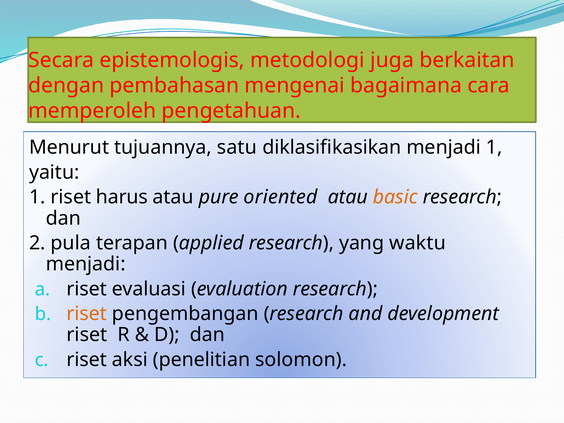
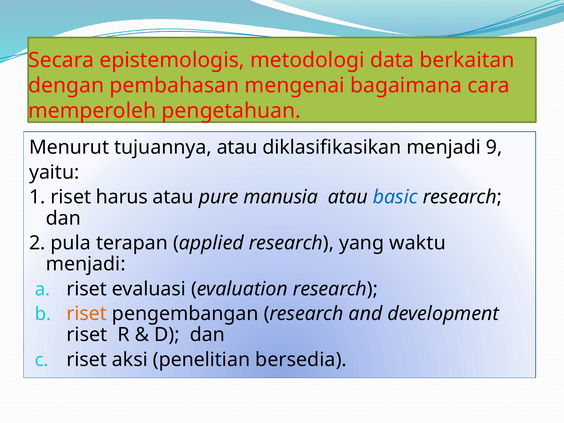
juga: juga -> data (392, 60)
tujuannya satu: satu -> atau (237, 148)
menjadi 1: 1 -> 9 (494, 148)
oriented: oriented -> manusia (281, 197)
basic colour: orange -> blue (395, 197)
solomon: solomon -> bersedia (301, 360)
